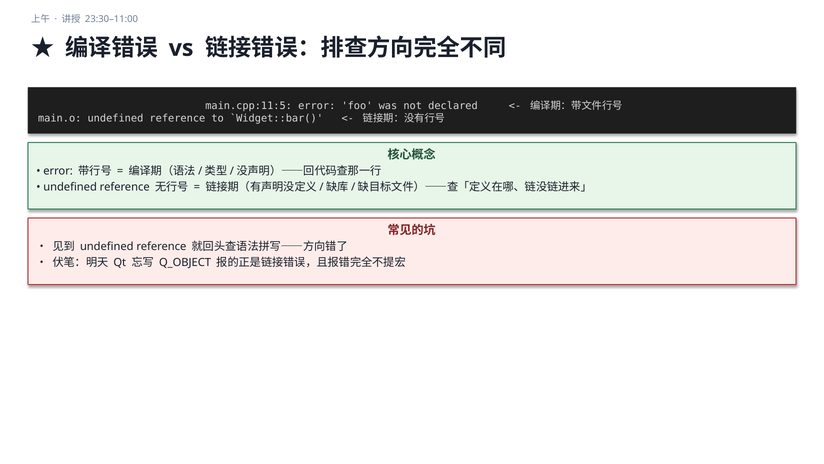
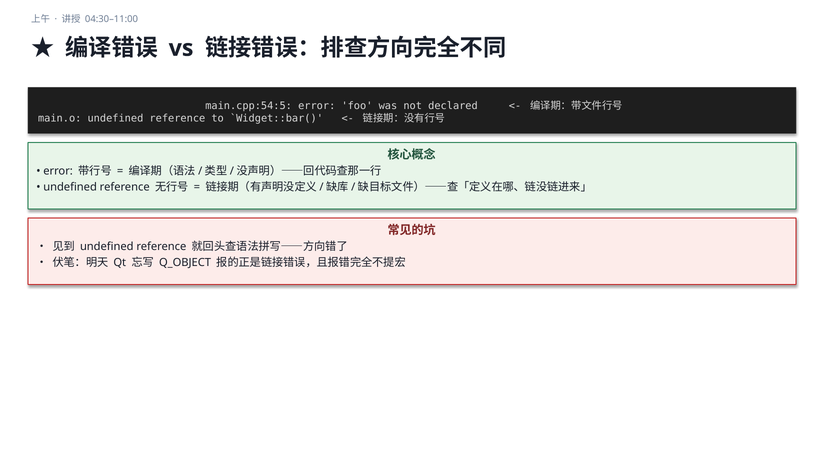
23:30–11:00: 23:30–11:00 -> 04:30–11:00 (111, 19)
main.cpp:11:5: main.cpp:11:5 -> main.cpp:54:5 (249, 106)
